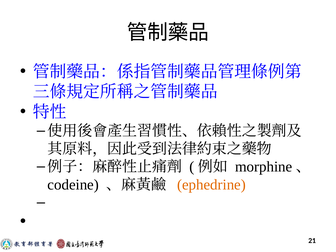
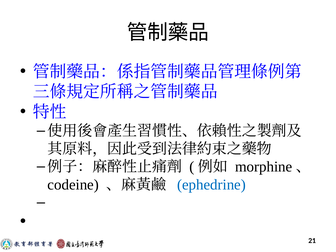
ephedrine colour: orange -> blue (211, 185)
